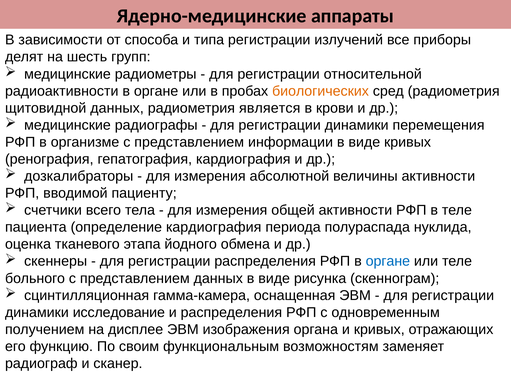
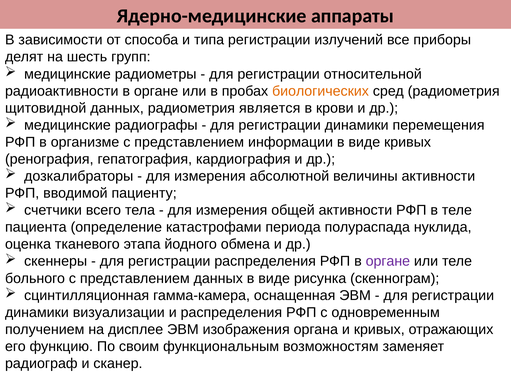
определение кардиография: кардиография -> катастрофами (214, 227)
органе colour: blue -> purple (388, 261)
исследование: исследование -> визуализации (119, 313)
